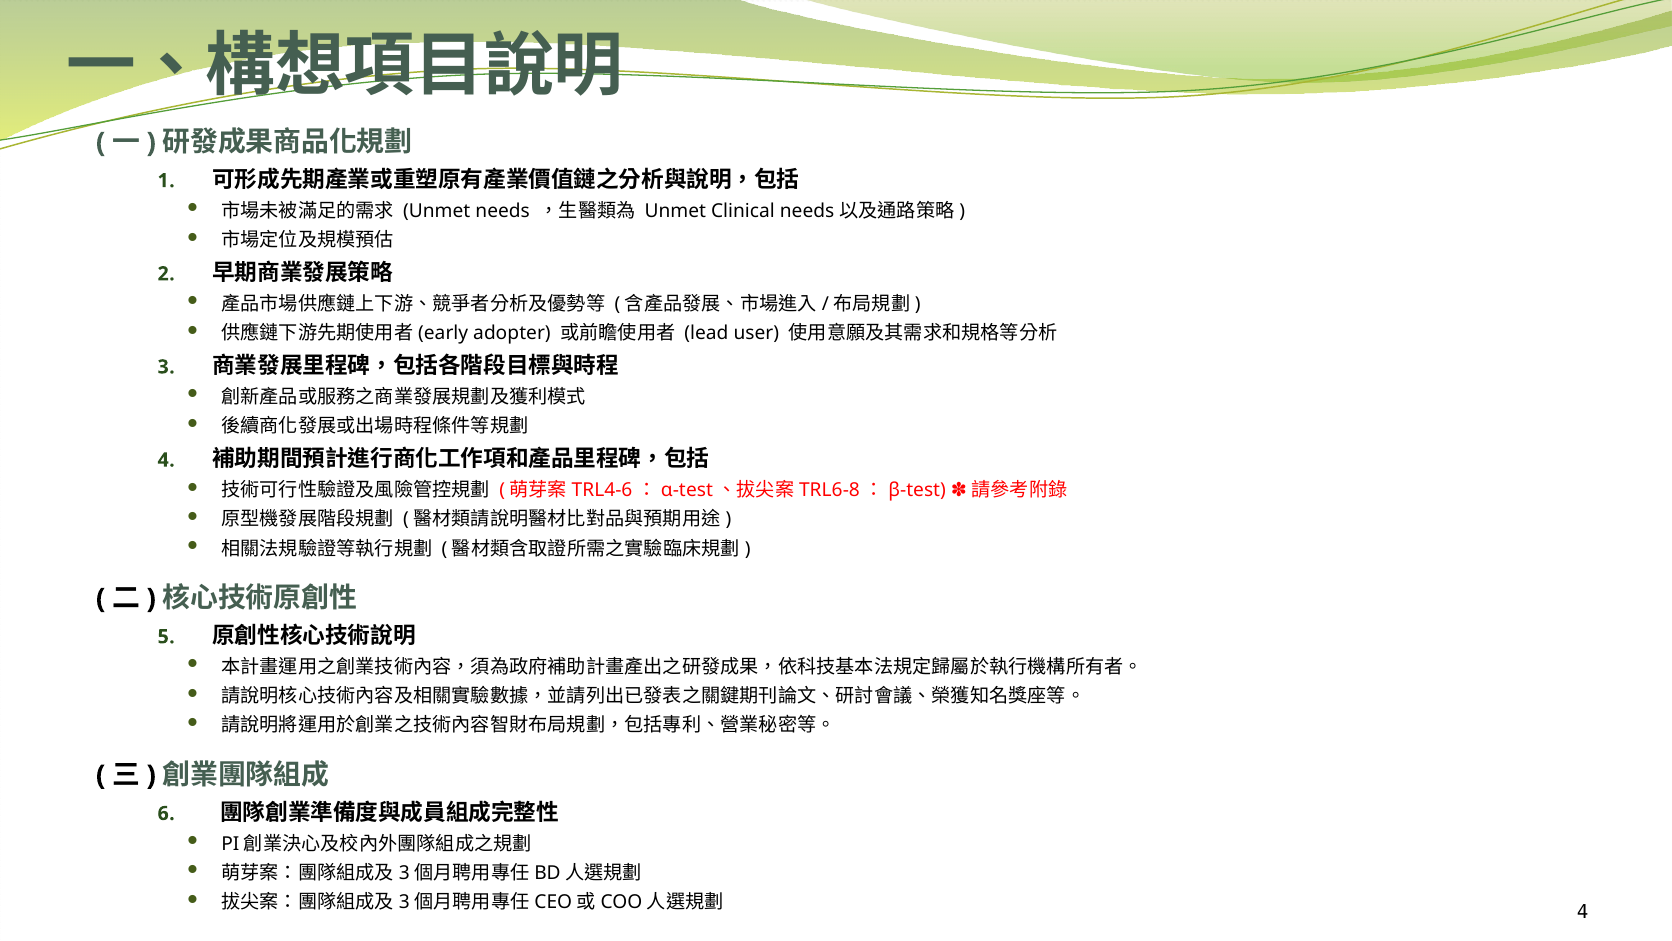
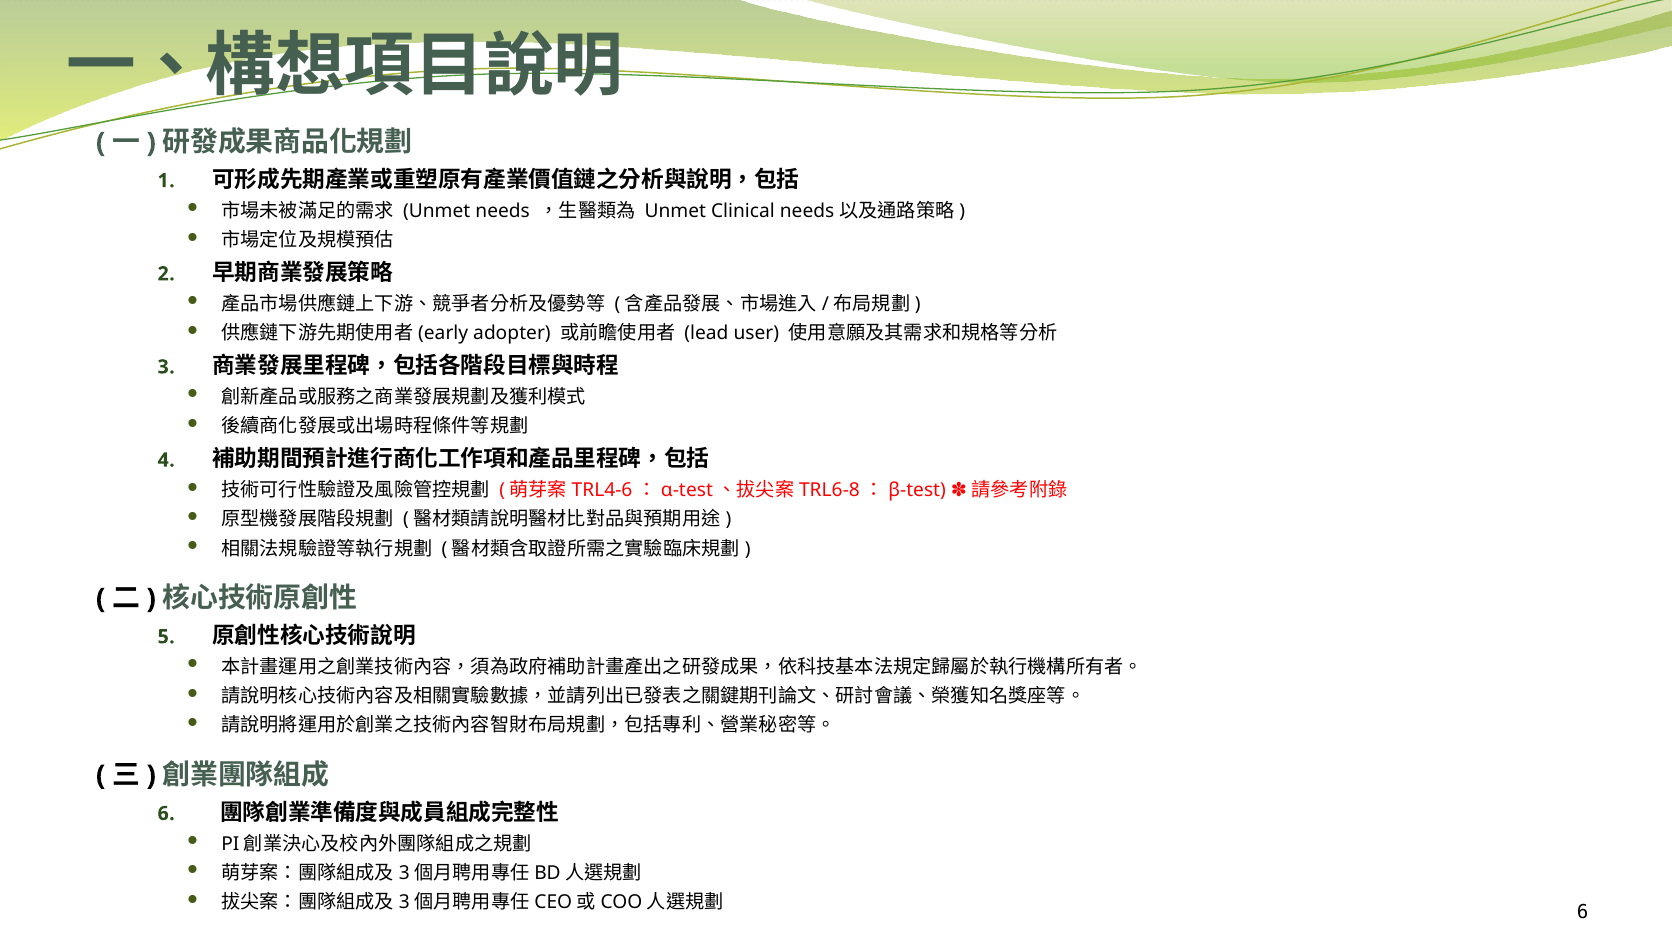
4: 4 -> 6 (1583, 912)
